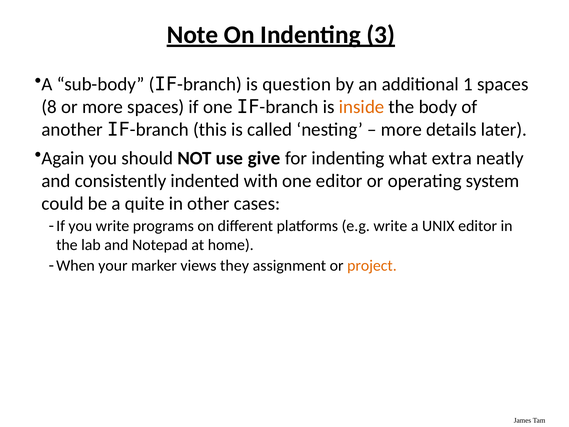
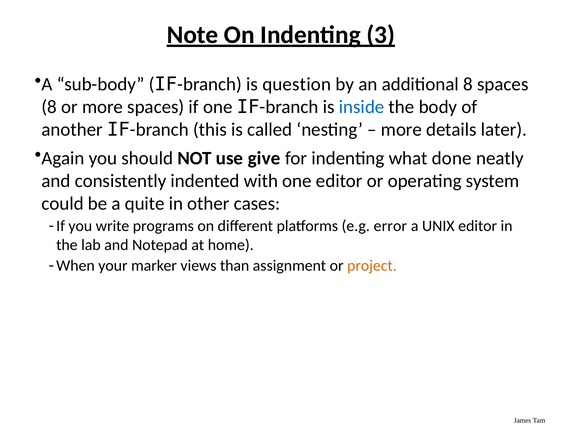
additional 1: 1 -> 8 (468, 84)
inside colour: orange -> blue (362, 107)
extra: extra -> done (452, 158)
e.g write: write -> error (390, 226)
they: they -> than (235, 265)
